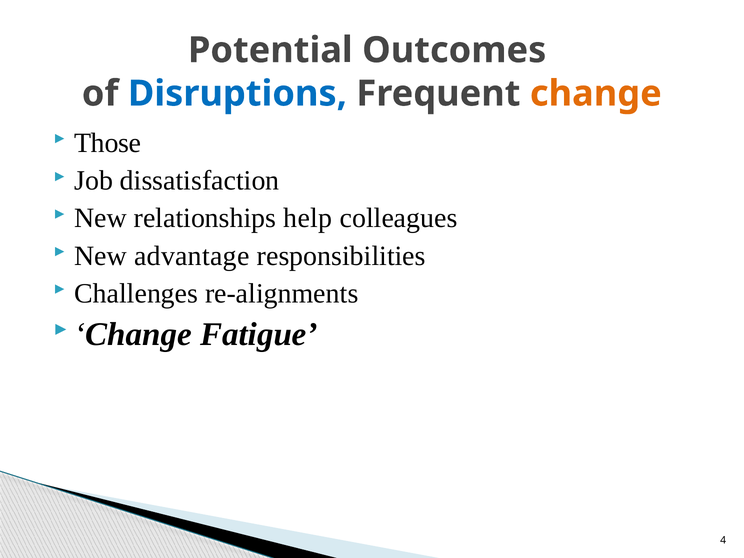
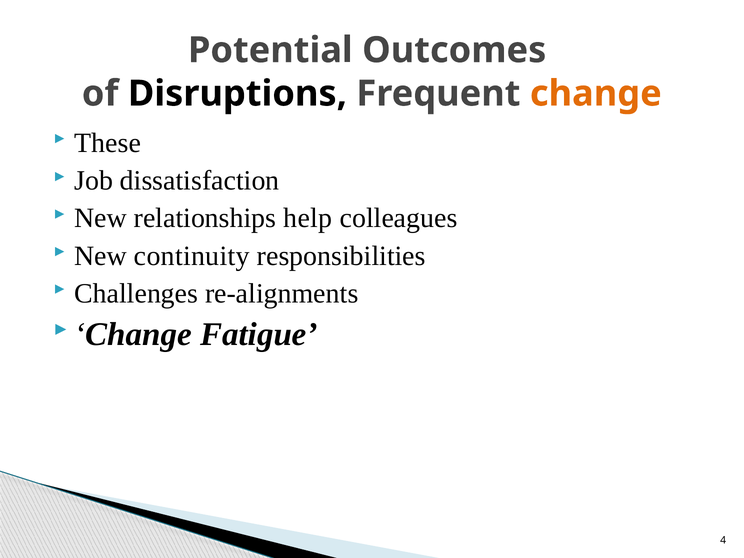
Disruptions colour: blue -> black (237, 94)
Those: Those -> These (108, 143)
advantage: advantage -> continuity (192, 256)
